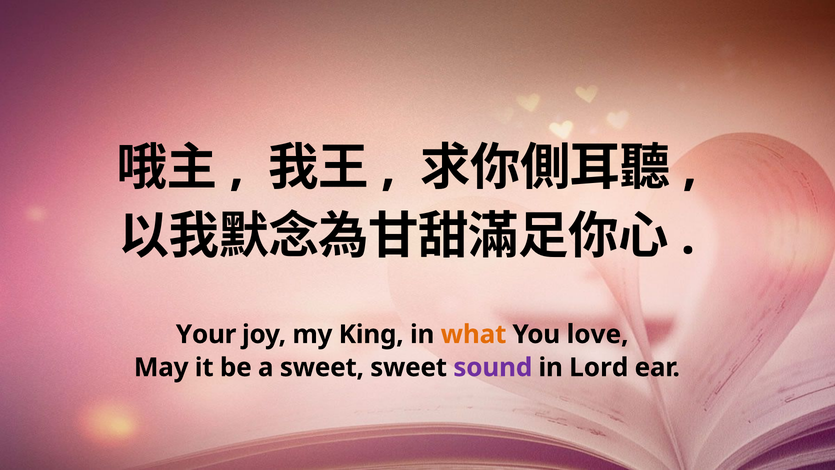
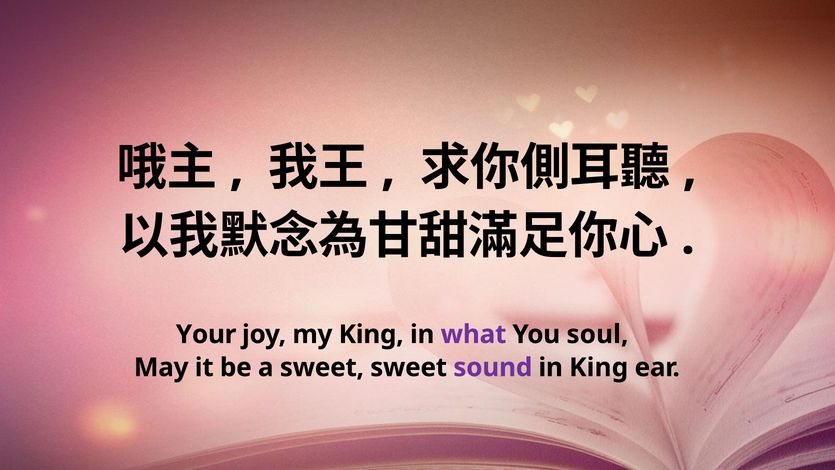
what colour: orange -> purple (474, 334)
love: love -> soul (597, 334)
in Lord: Lord -> King (599, 367)
